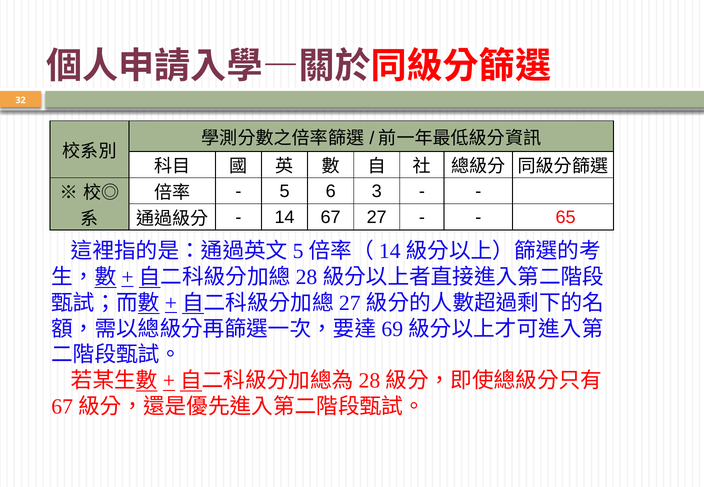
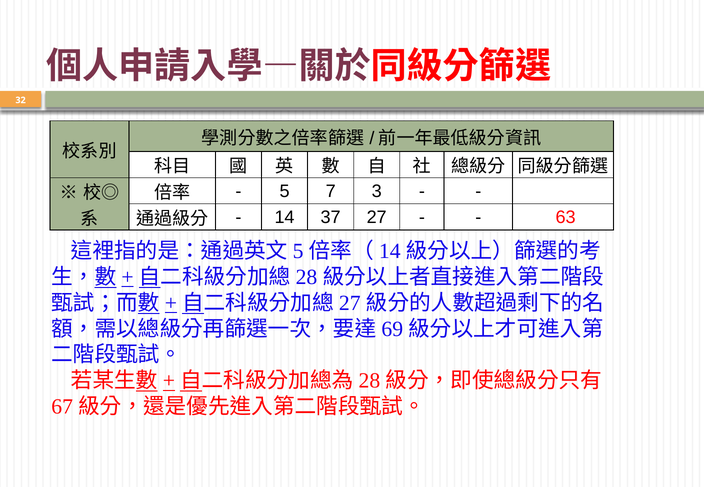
6: 6 -> 7 (331, 191)
67: 67 -> 37 (331, 217)
65: 65 -> 63 (566, 217)
